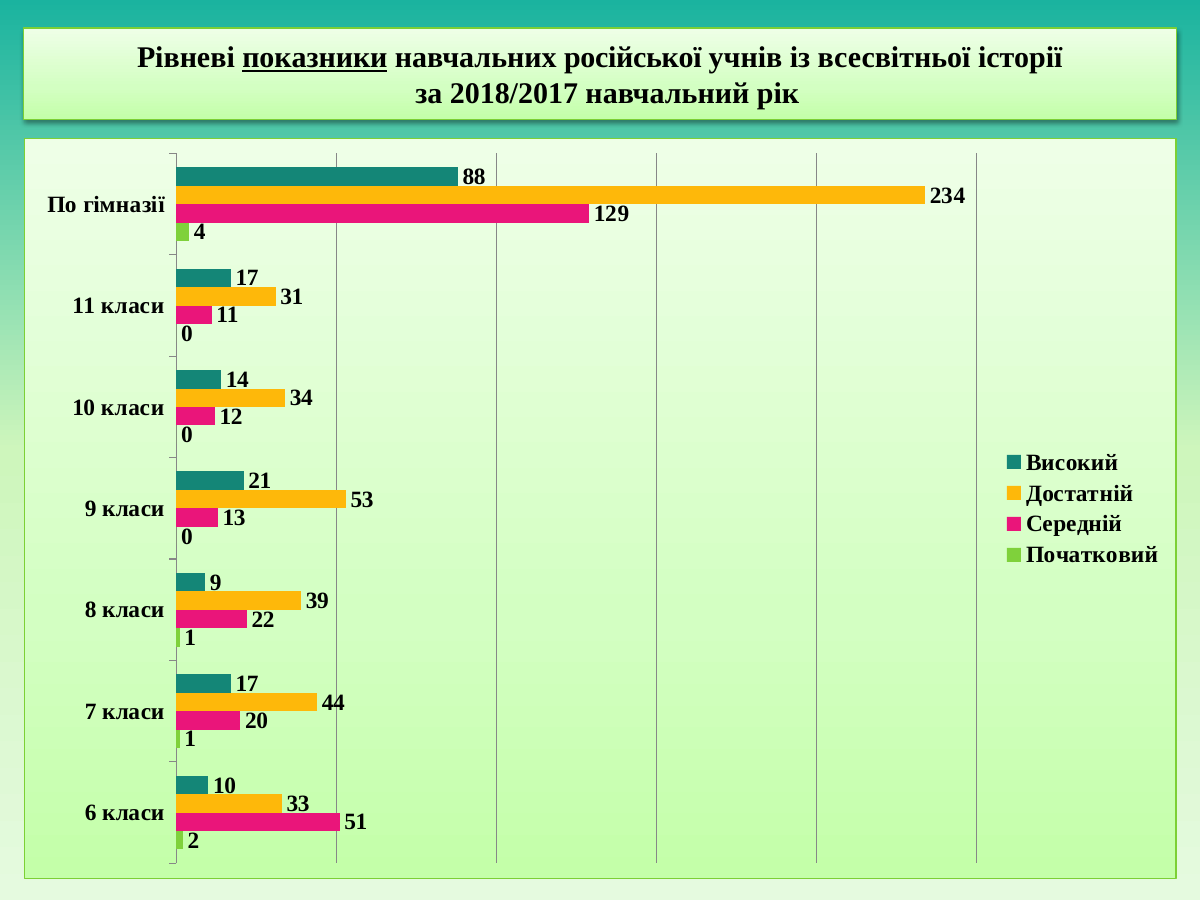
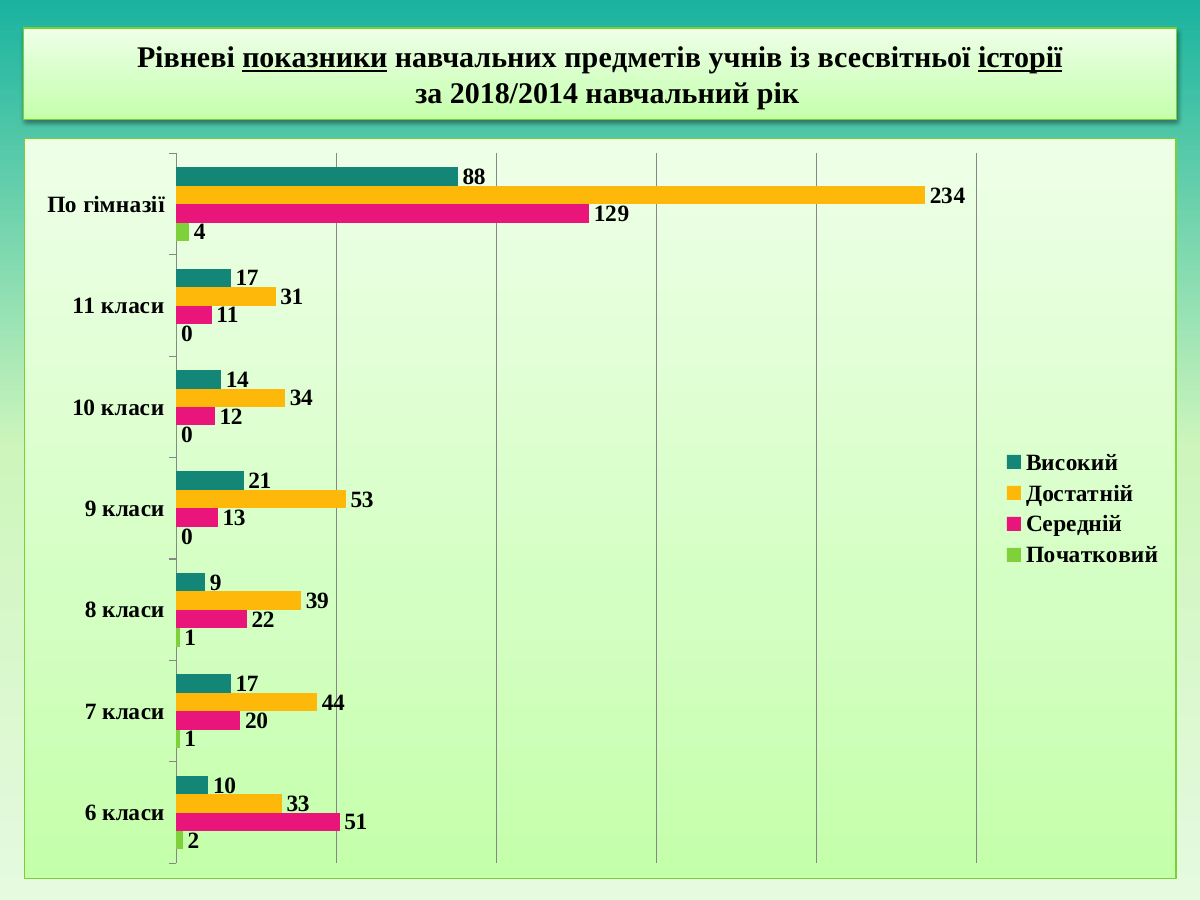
російської: російської -> предметів (633, 58)
історії underline: none -> present (1020, 58)
2018/2017: 2018/2017 -> 2018/2014 (514, 94)
